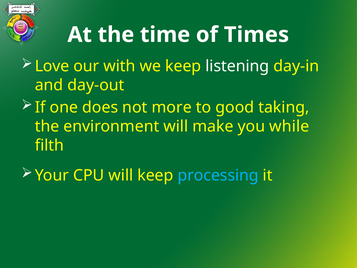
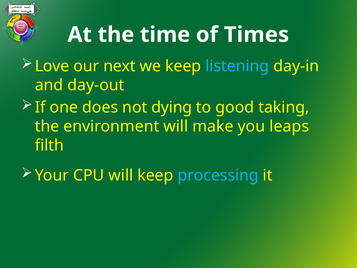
with: with -> next (119, 66)
listening colour: white -> light blue (237, 66)
more: more -> dying (172, 107)
while: while -> leaps (289, 126)
